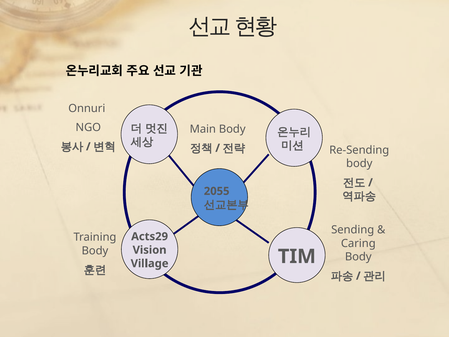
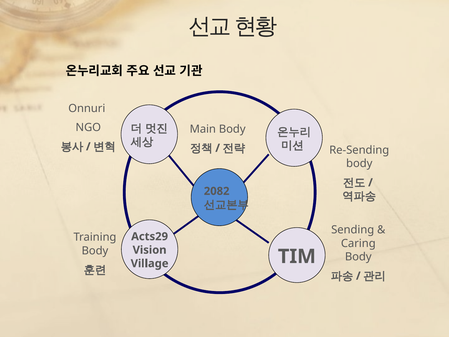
2055: 2055 -> 2082 (217, 191)
